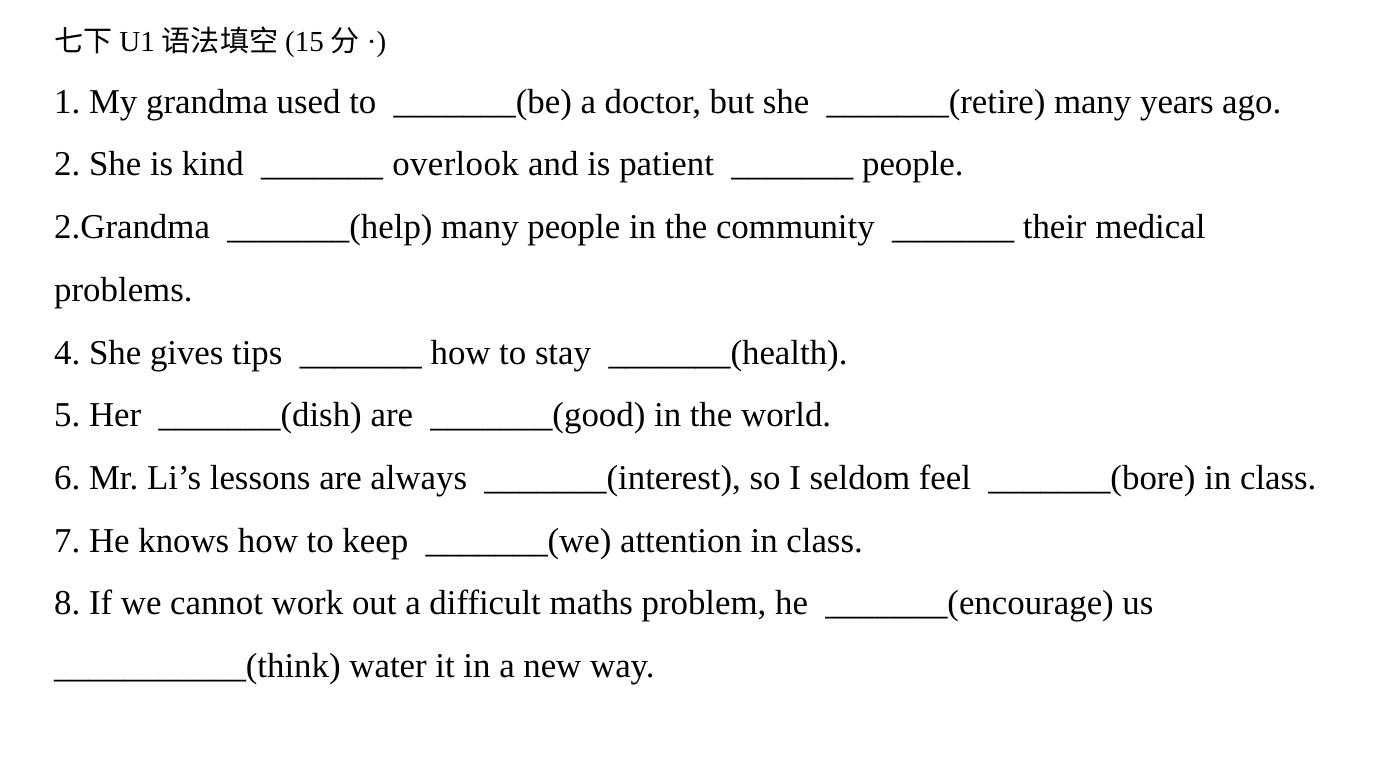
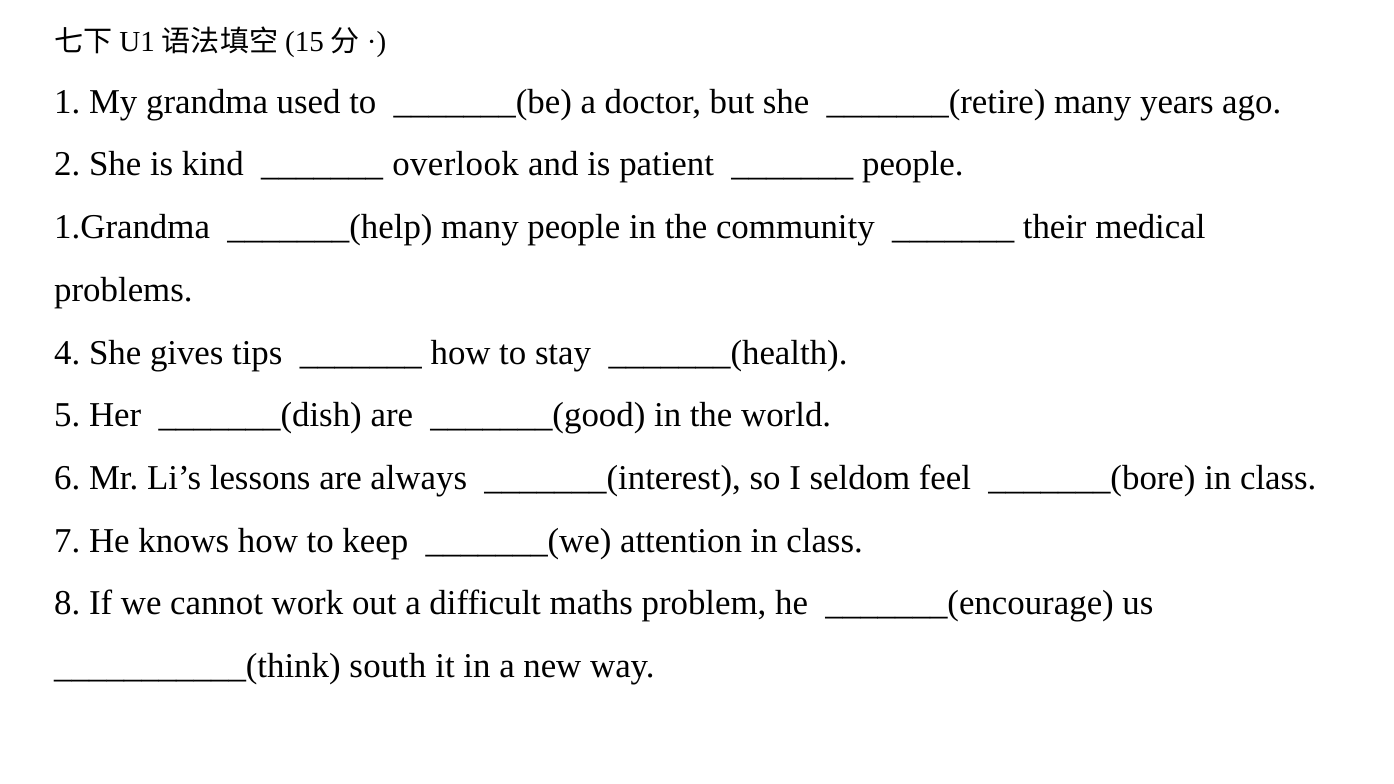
2.Grandma: 2.Grandma -> 1.Grandma (132, 227)
water: water -> south (388, 666)
